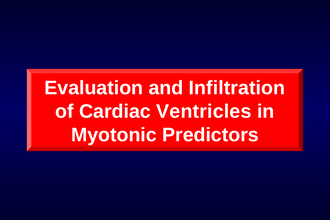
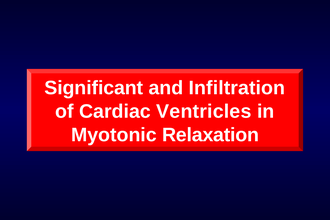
Evaluation: Evaluation -> Significant (94, 88)
Predictors: Predictors -> Relaxation (211, 135)
